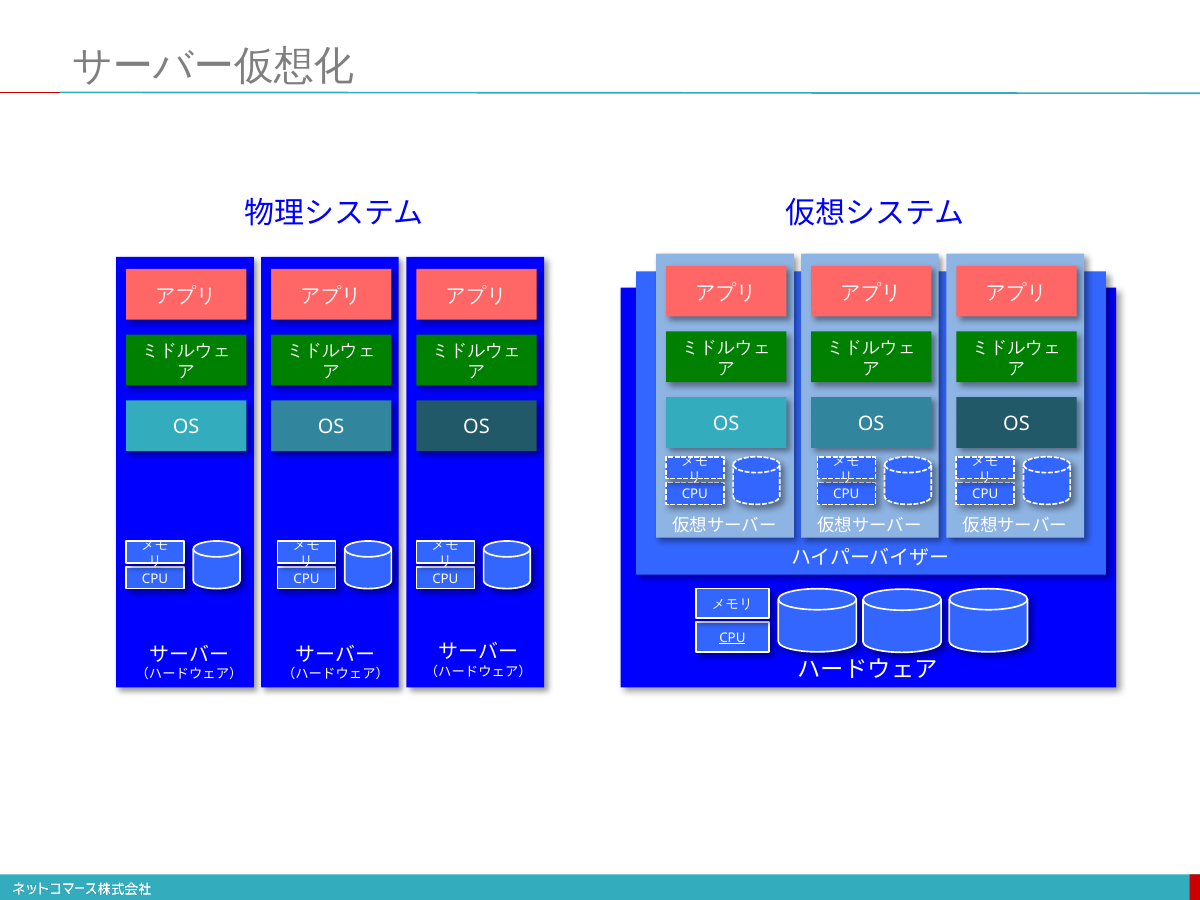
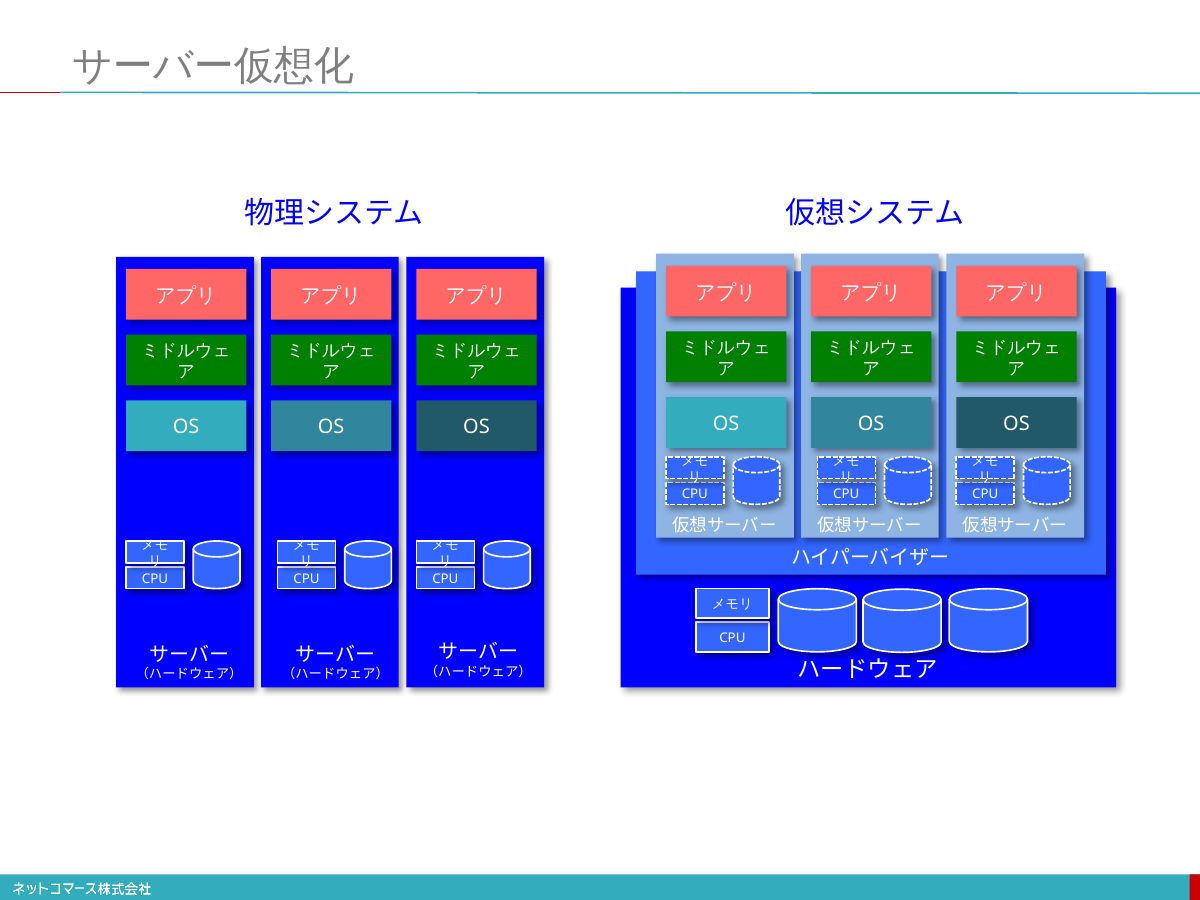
CPU underline: present -> none (732, 638)
